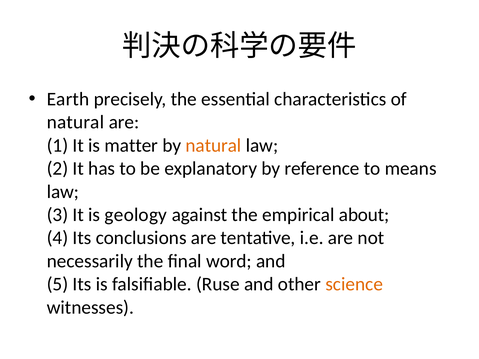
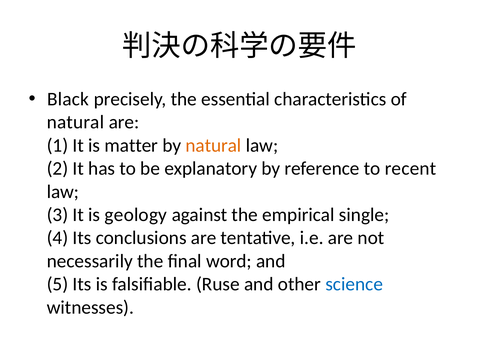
Earth: Earth -> Black (68, 99)
means: means -> recent (411, 169)
about: about -> single (364, 215)
science colour: orange -> blue (354, 284)
